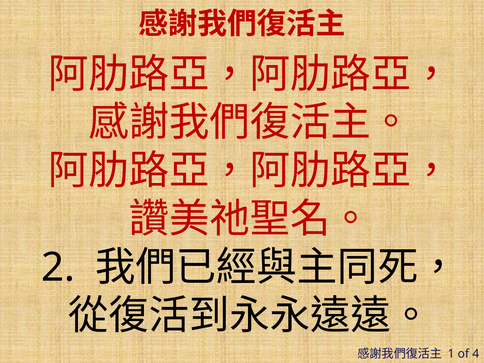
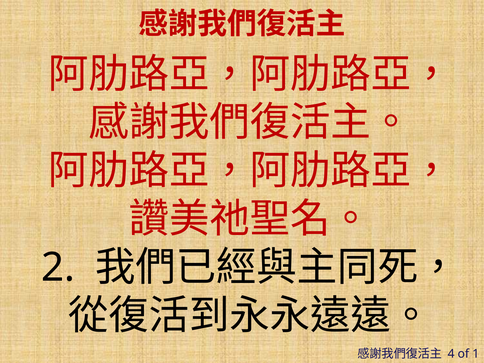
1: 1 -> 4 (451, 354)
4: 4 -> 1 (476, 354)
